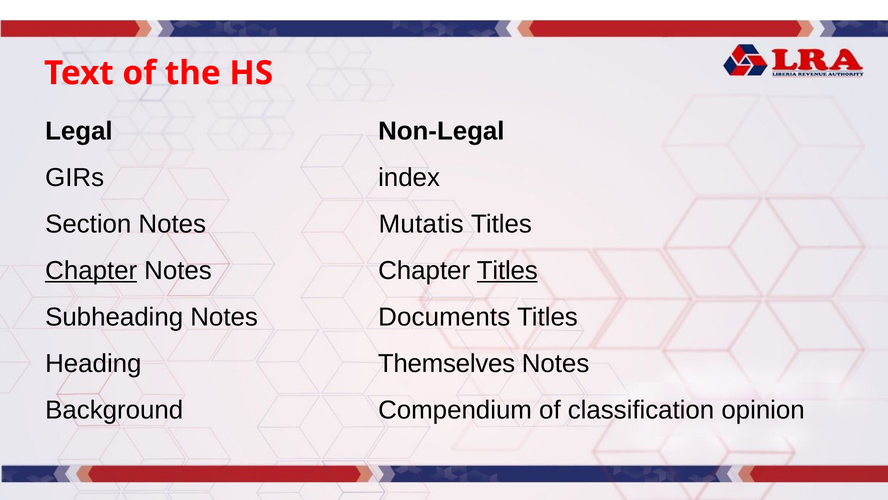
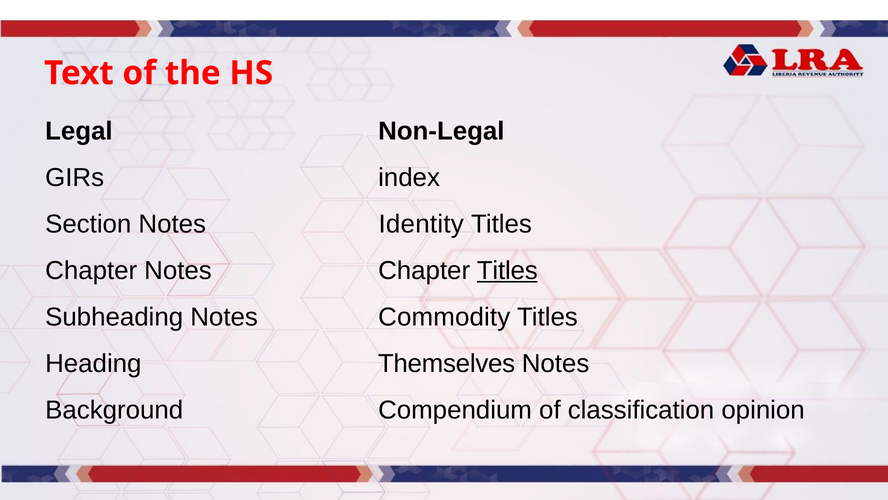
Mutatis: Mutatis -> Identity (421, 224)
Chapter underline: present -> none (91, 270)
Documents: Documents -> Commodity (444, 317)
